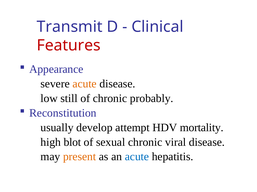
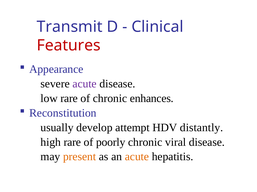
acute colour: orange -> purple (85, 84)
low still: still -> rare (69, 99)
probably: probably -> enhances (152, 99)
mortality: mortality -> distantly (202, 128)
high blot: blot -> rare (72, 143)
sexual: sexual -> poorly (111, 143)
acute colour: blue -> orange (137, 157)
